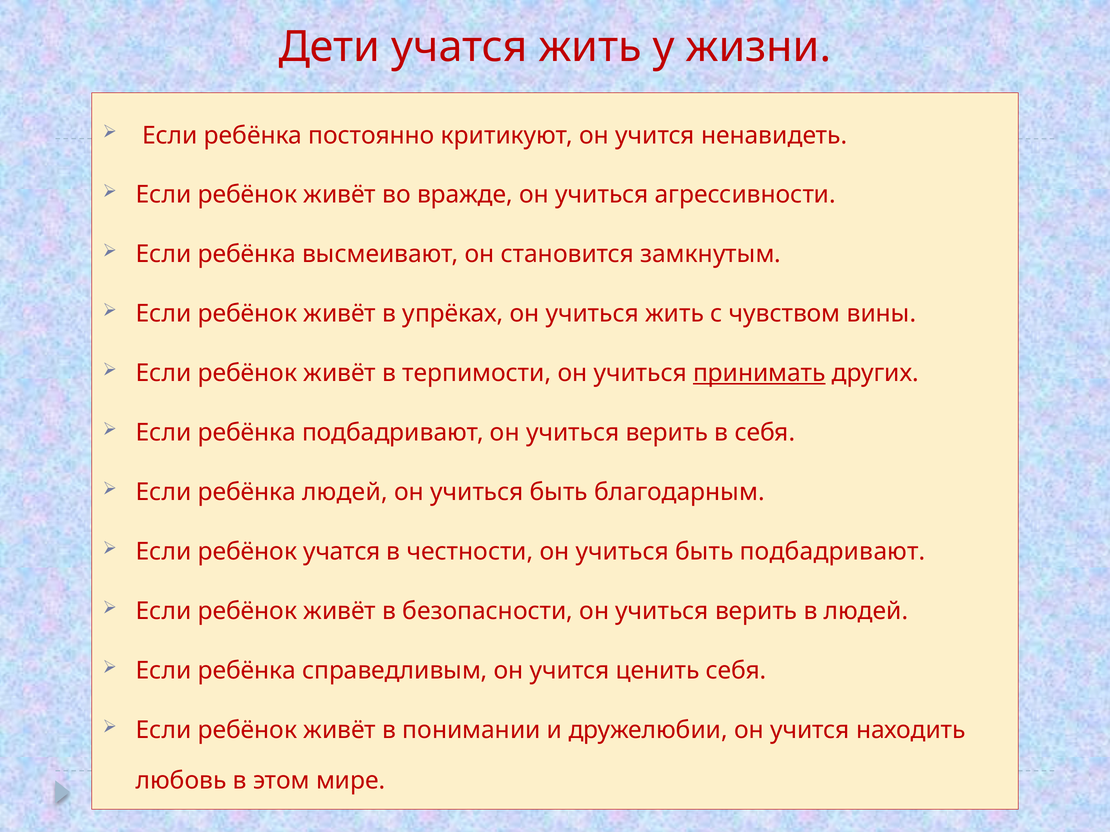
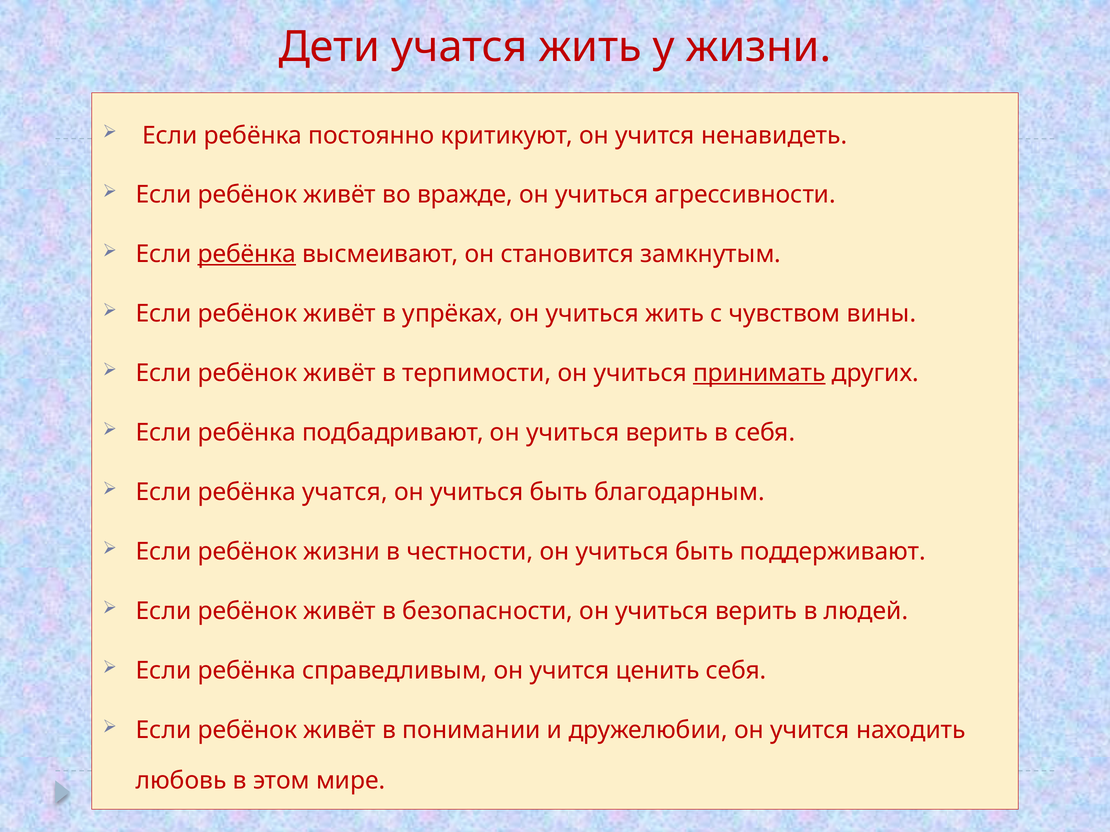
ребёнка underline: none -> present (247, 255)
ребёнка людей: людей -> учатся (345, 493)
ребёнок учатся: учатся -> жизни (342, 552)
быть подбадривают: подбадривают -> поддерживают (833, 552)
